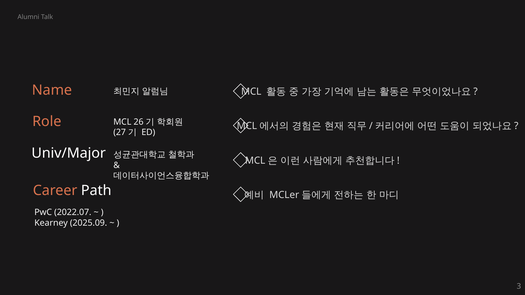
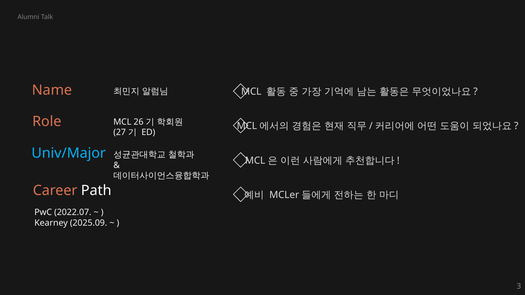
Univ/Major colour: white -> light blue (69, 153)
